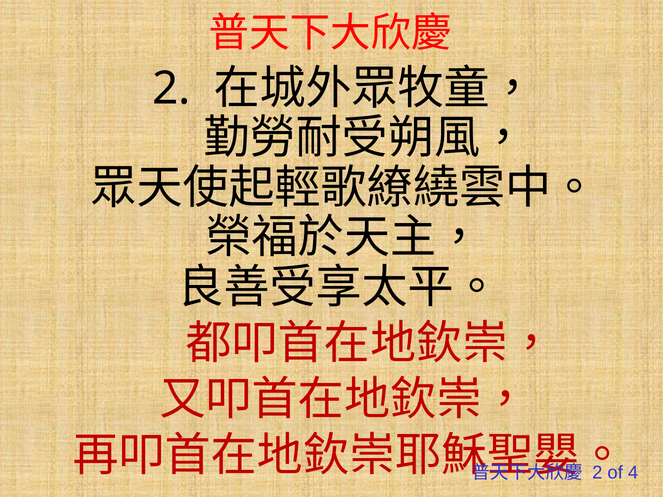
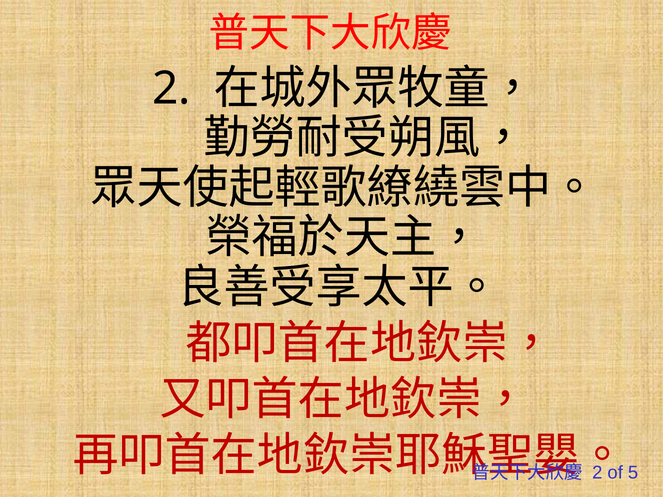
4: 4 -> 5 (633, 473)
